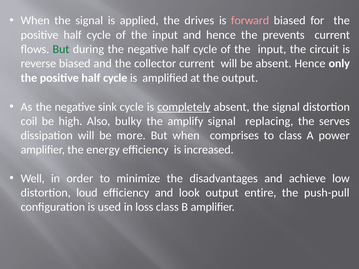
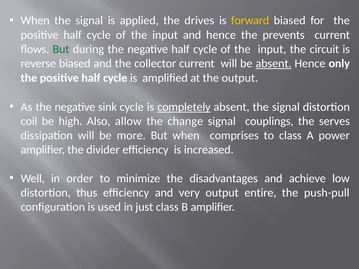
forward colour: pink -> yellow (250, 20)
absent underline: none -> present (273, 64)
bulky: bulky -> allow (128, 121)
amplify: amplify -> change (185, 121)
replacing: replacing -> couplings (269, 121)
energy: energy -> divider (103, 150)
loud: loud -> thus (87, 193)
look: look -> very (189, 193)
loss: loss -> just (144, 207)
